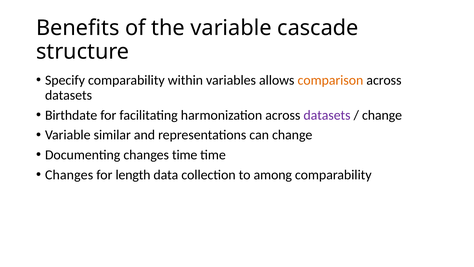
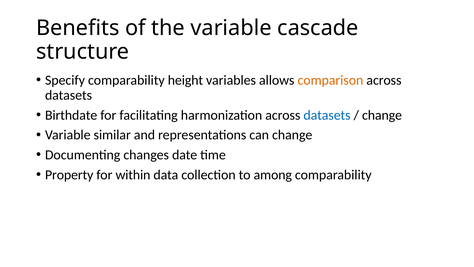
within: within -> height (185, 80)
datasets colour: purple -> blue (327, 115)
changes time: time -> date (185, 155)
Changes: Changes -> Property (69, 175)
length: length -> within (133, 175)
